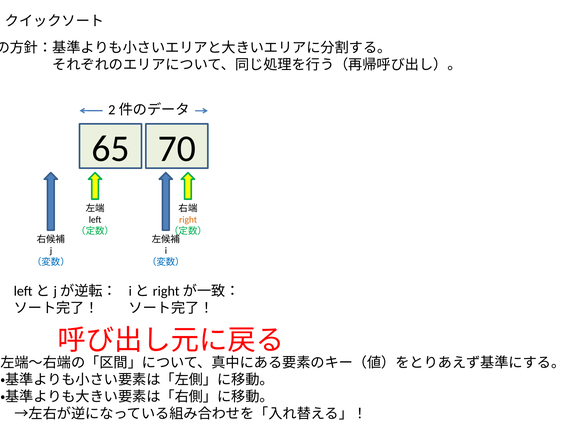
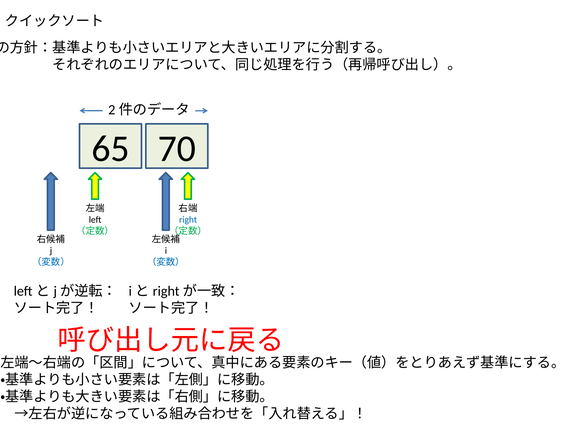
right colour: orange -> blue (188, 219)
